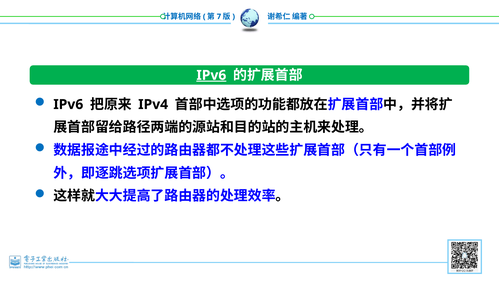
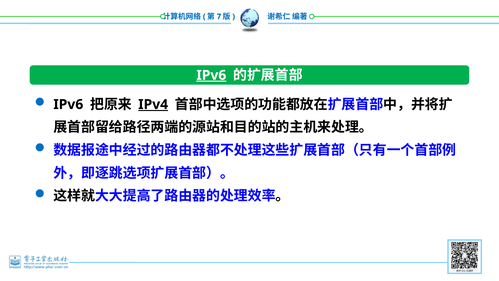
IPv4 underline: none -> present (153, 104)
